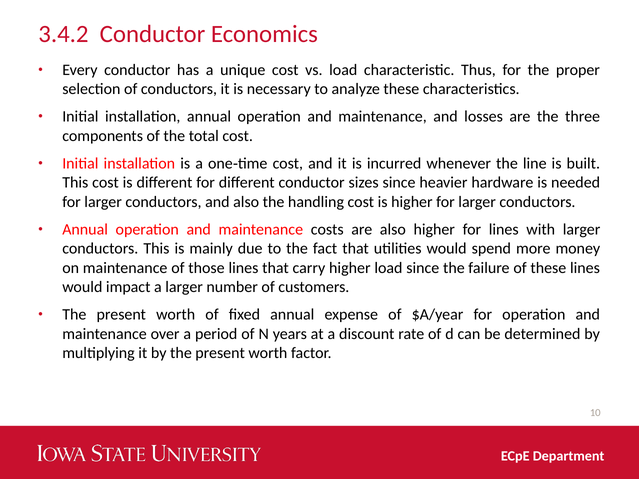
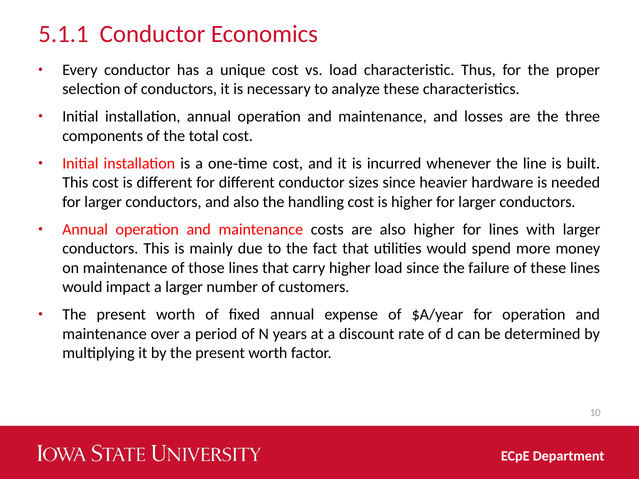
3.4.2: 3.4.2 -> 5.1.1 (63, 34)
